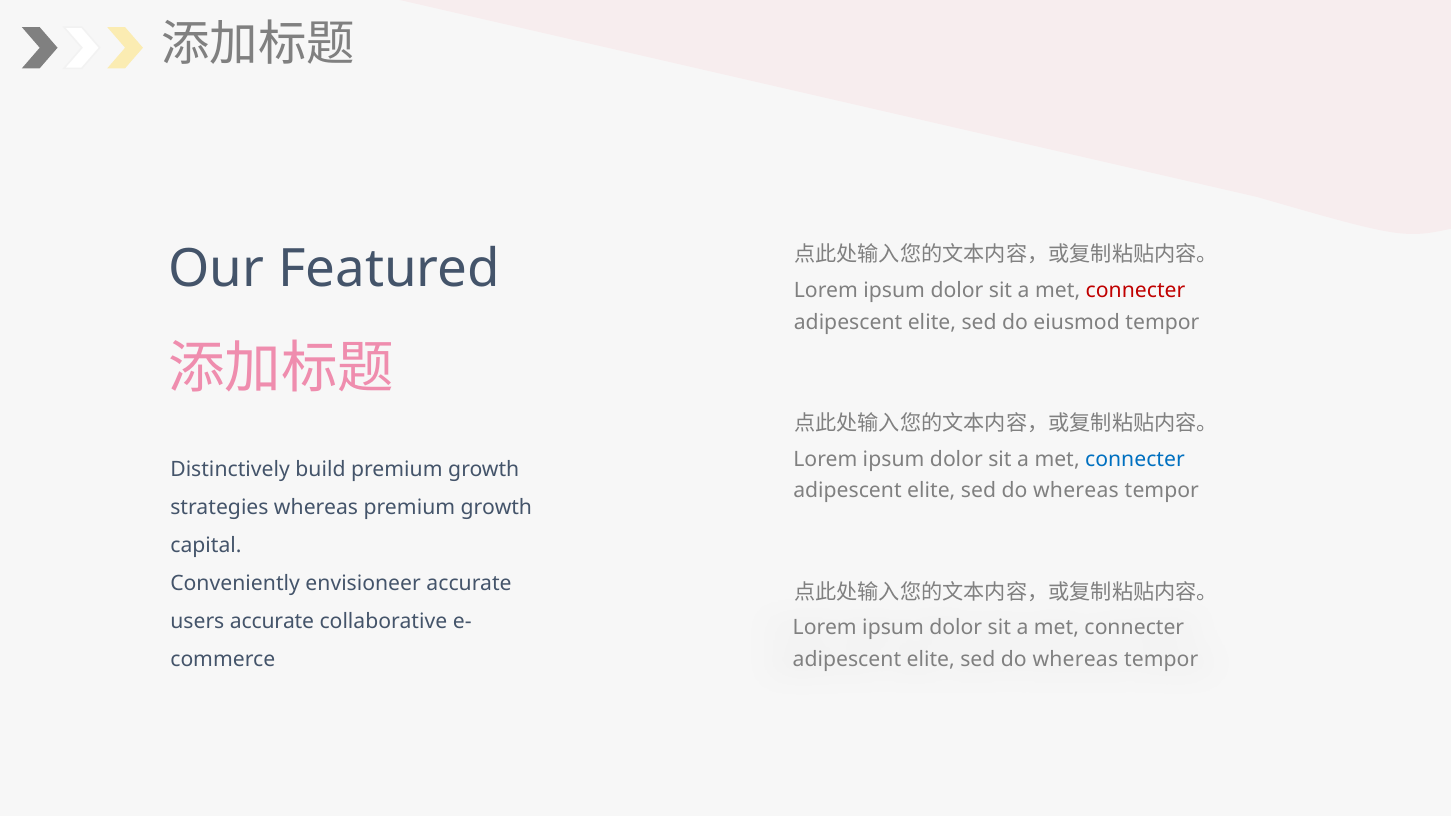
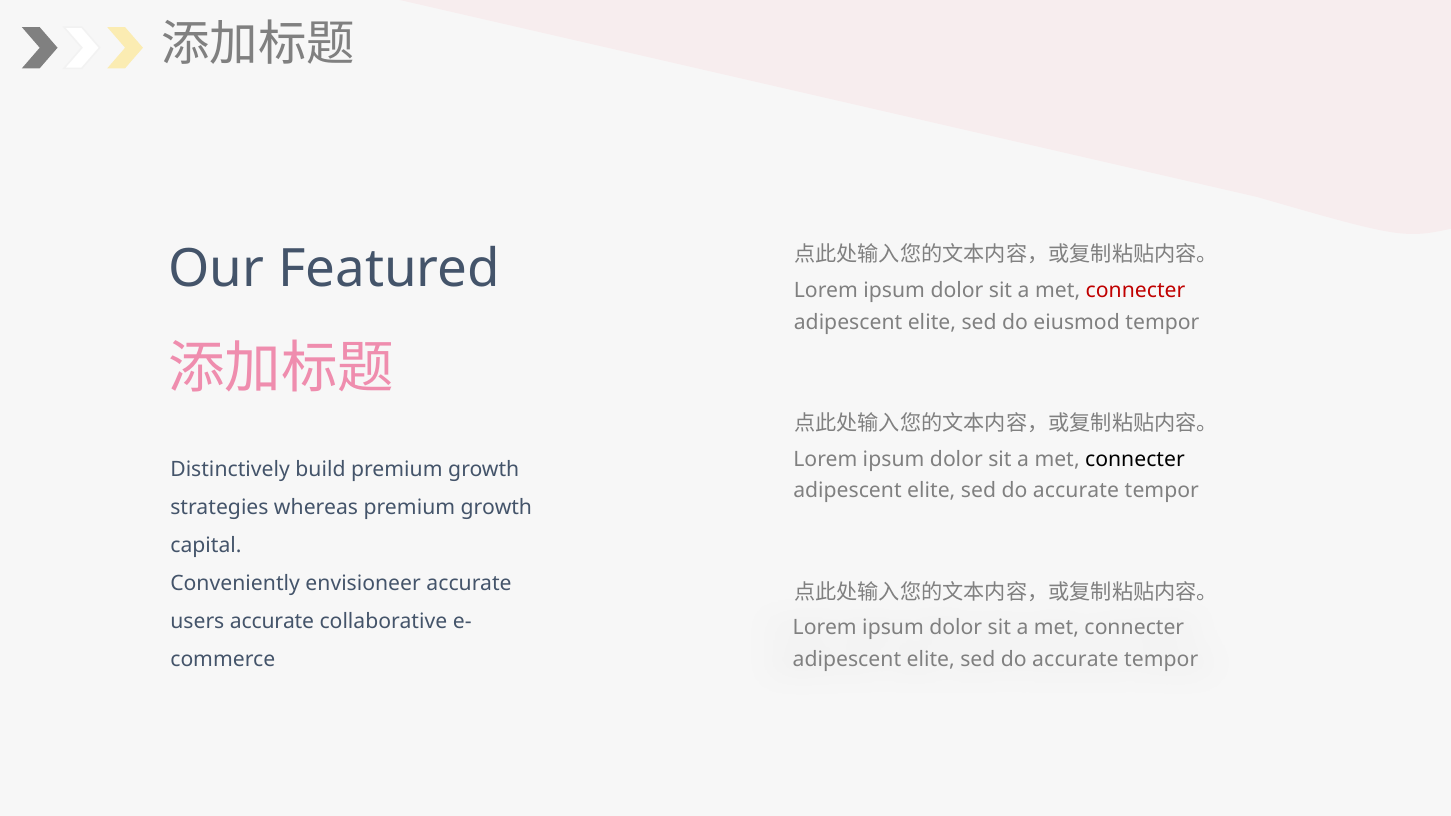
connecter colour: blue -> black (1135, 459)
whereas: whereas -> accurate (1076, 491)
whereas: whereas -> accurate (1075, 660)
